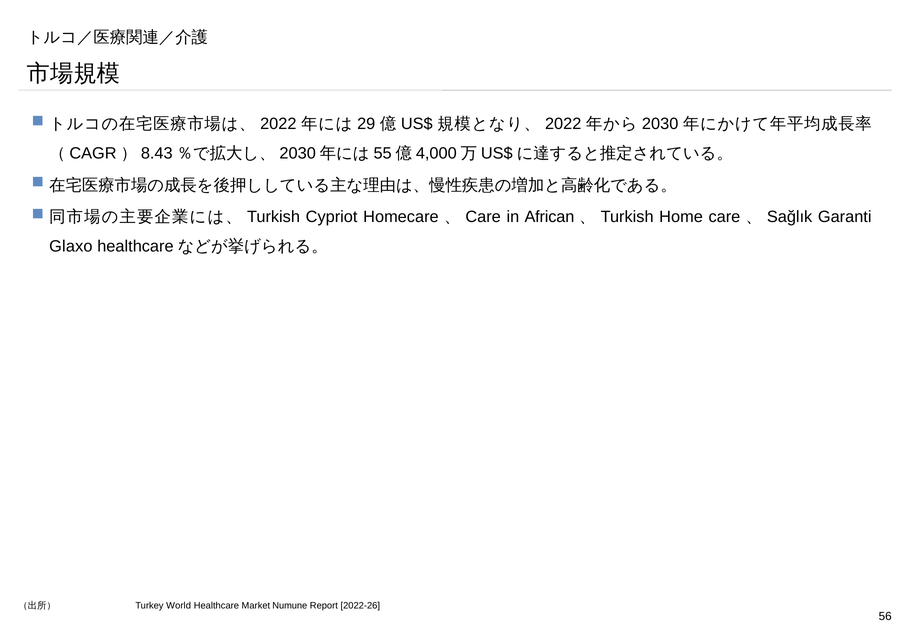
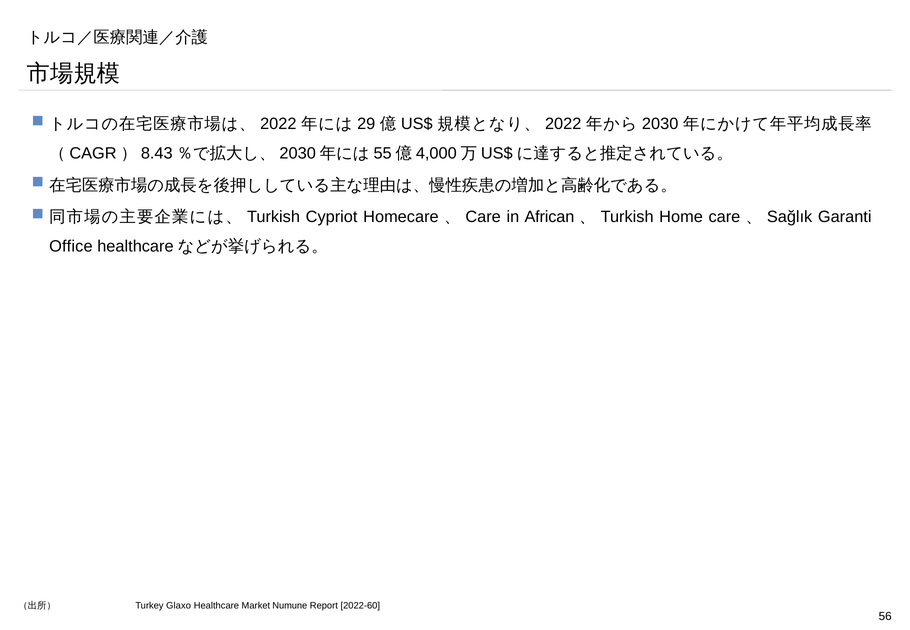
Glaxo: Glaxo -> Office (71, 246)
World: World -> Glaxo (179, 606)
2022-26: 2022-26 -> 2022-60 (360, 606)
